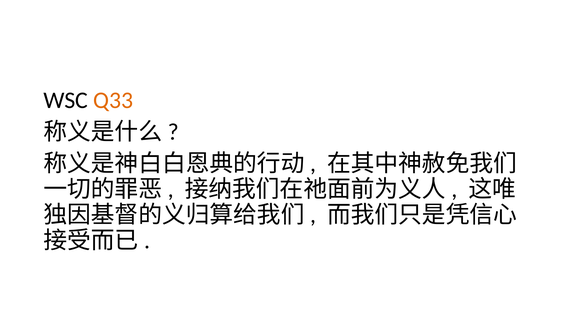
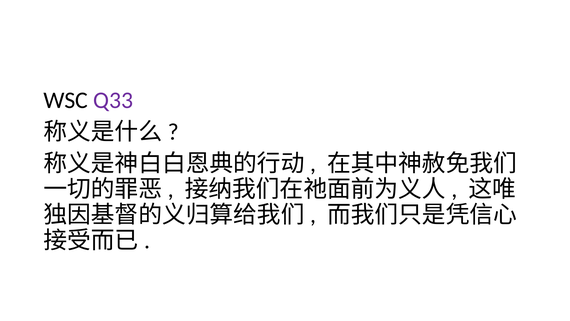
Q33 colour: orange -> purple (113, 100)
